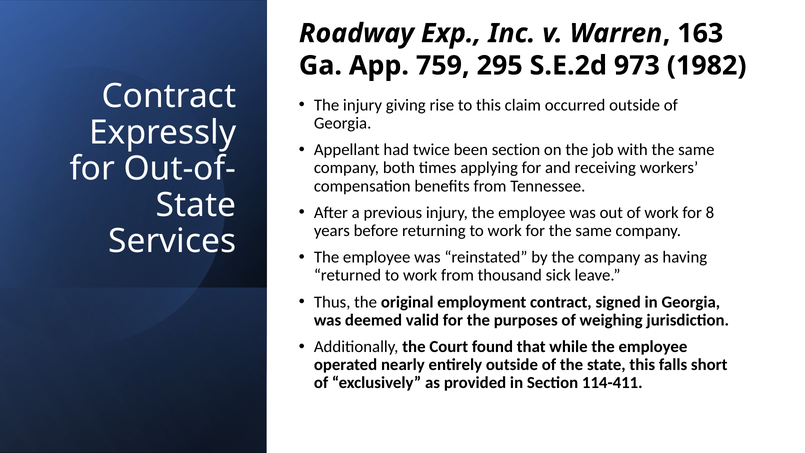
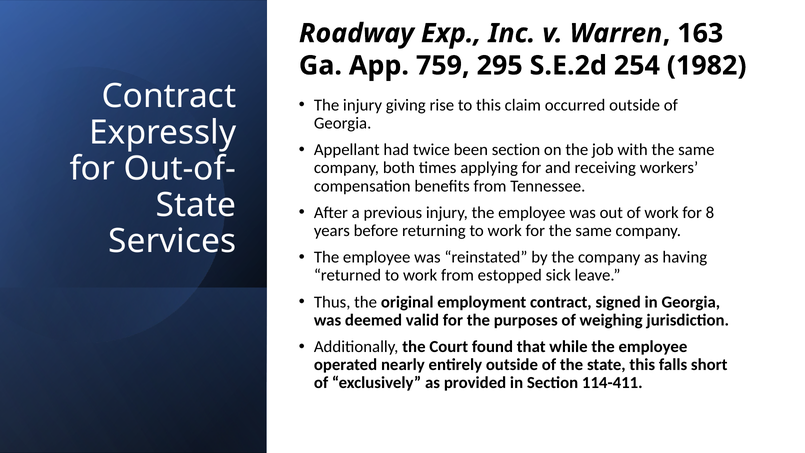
973: 973 -> 254 (637, 66)
thousand: thousand -> estopped (510, 275)
